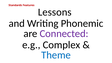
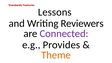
Phonemic: Phonemic -> Reviewers (82, 23)
Complex: Complex -> Provides (61, 45)
Theme colour: blue -> orange (56, 55)
